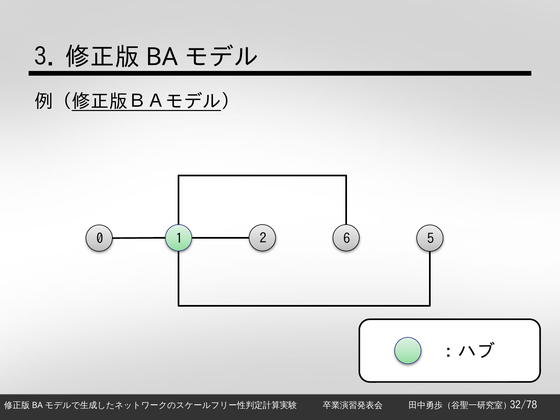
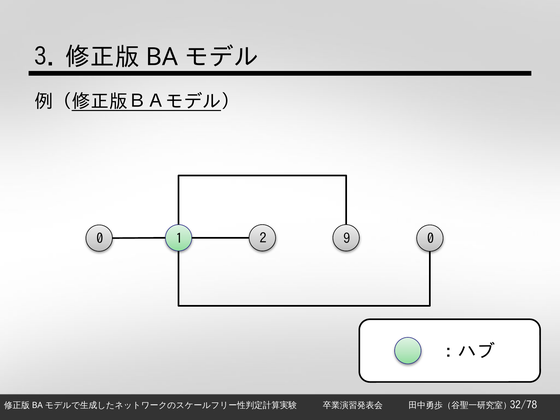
6: 6 -> 9 (347, 239)
0 5: 5 -> 0 (431, 239)
